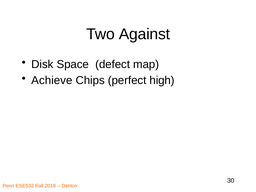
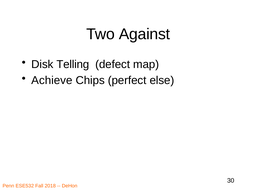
Space: Space -> Telling (73, 64)
high: high -> else (162, 80)
